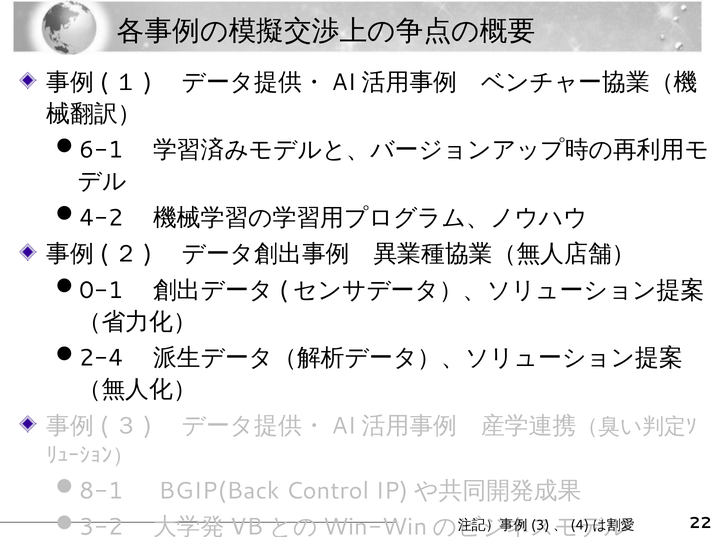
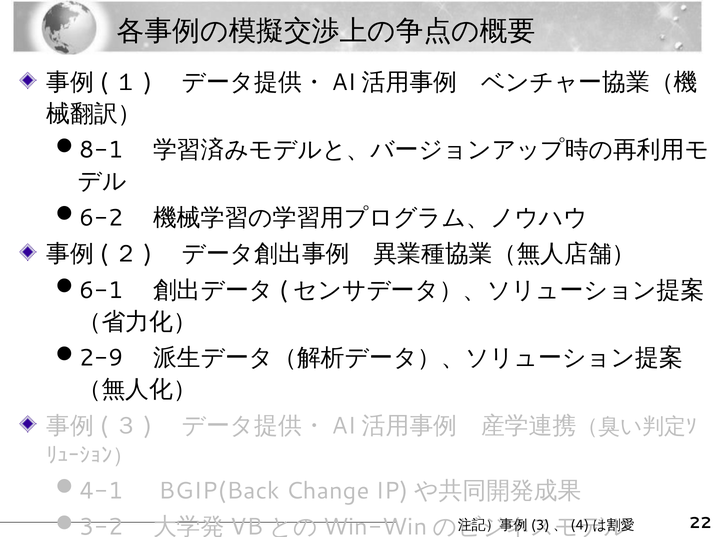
6-1: 6-1 -> 8-1 (101, 150)
4-2: 4-2 -> 6-2 (101, 217)
0-1: 0-1 -> 6-1 (101, 290)
2-4: 2-4 -> 2-9 (101, 358)
8-1: 8-1 -> 4-1 (101, 490)
Control: Control -> Change (328, 490)
